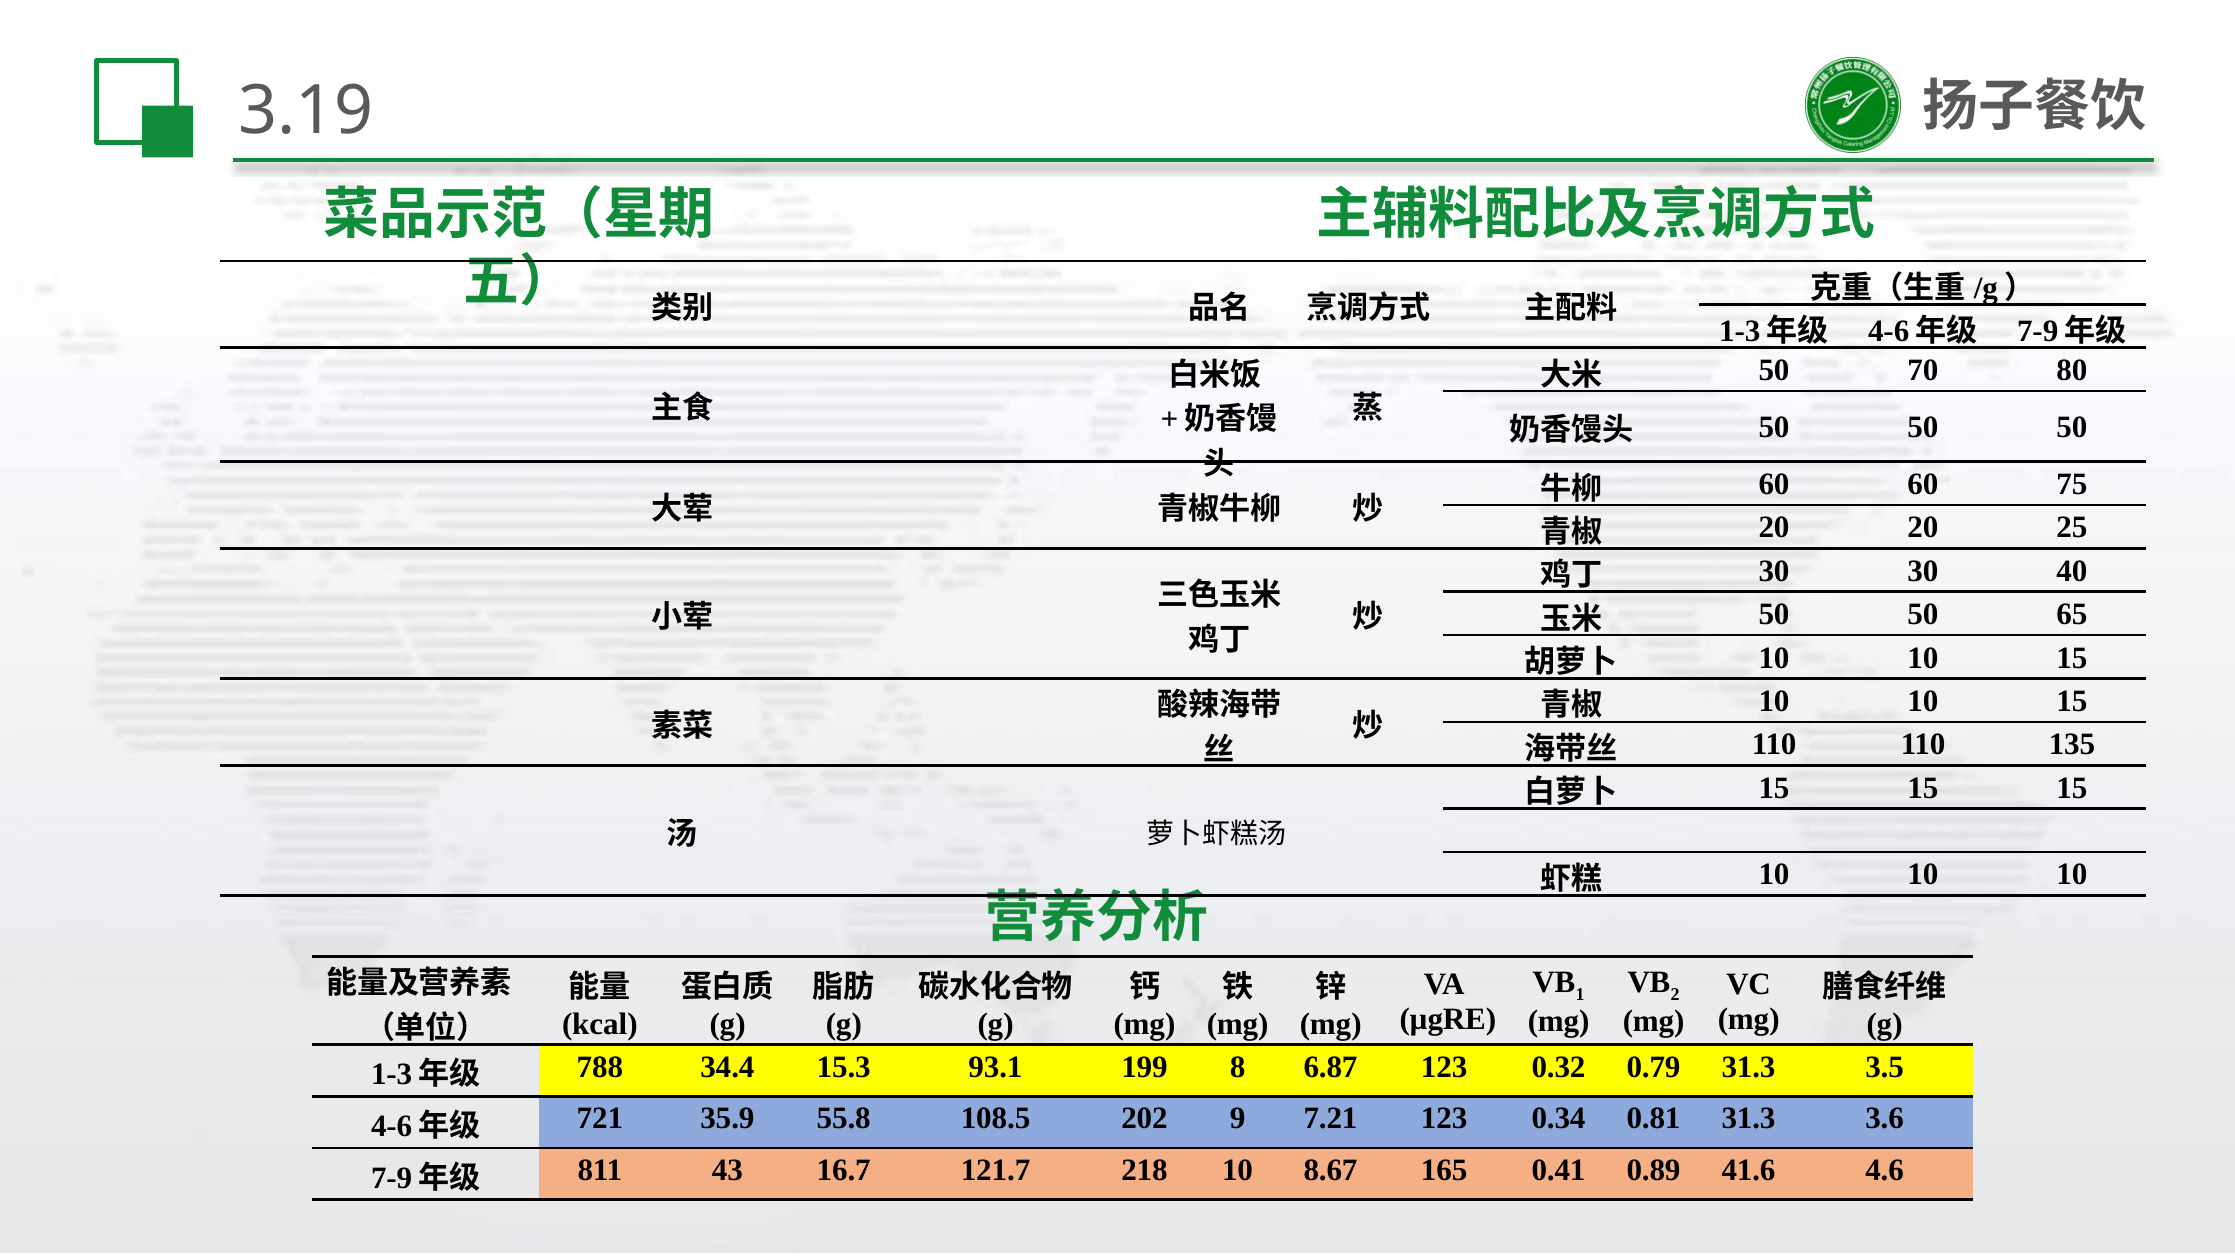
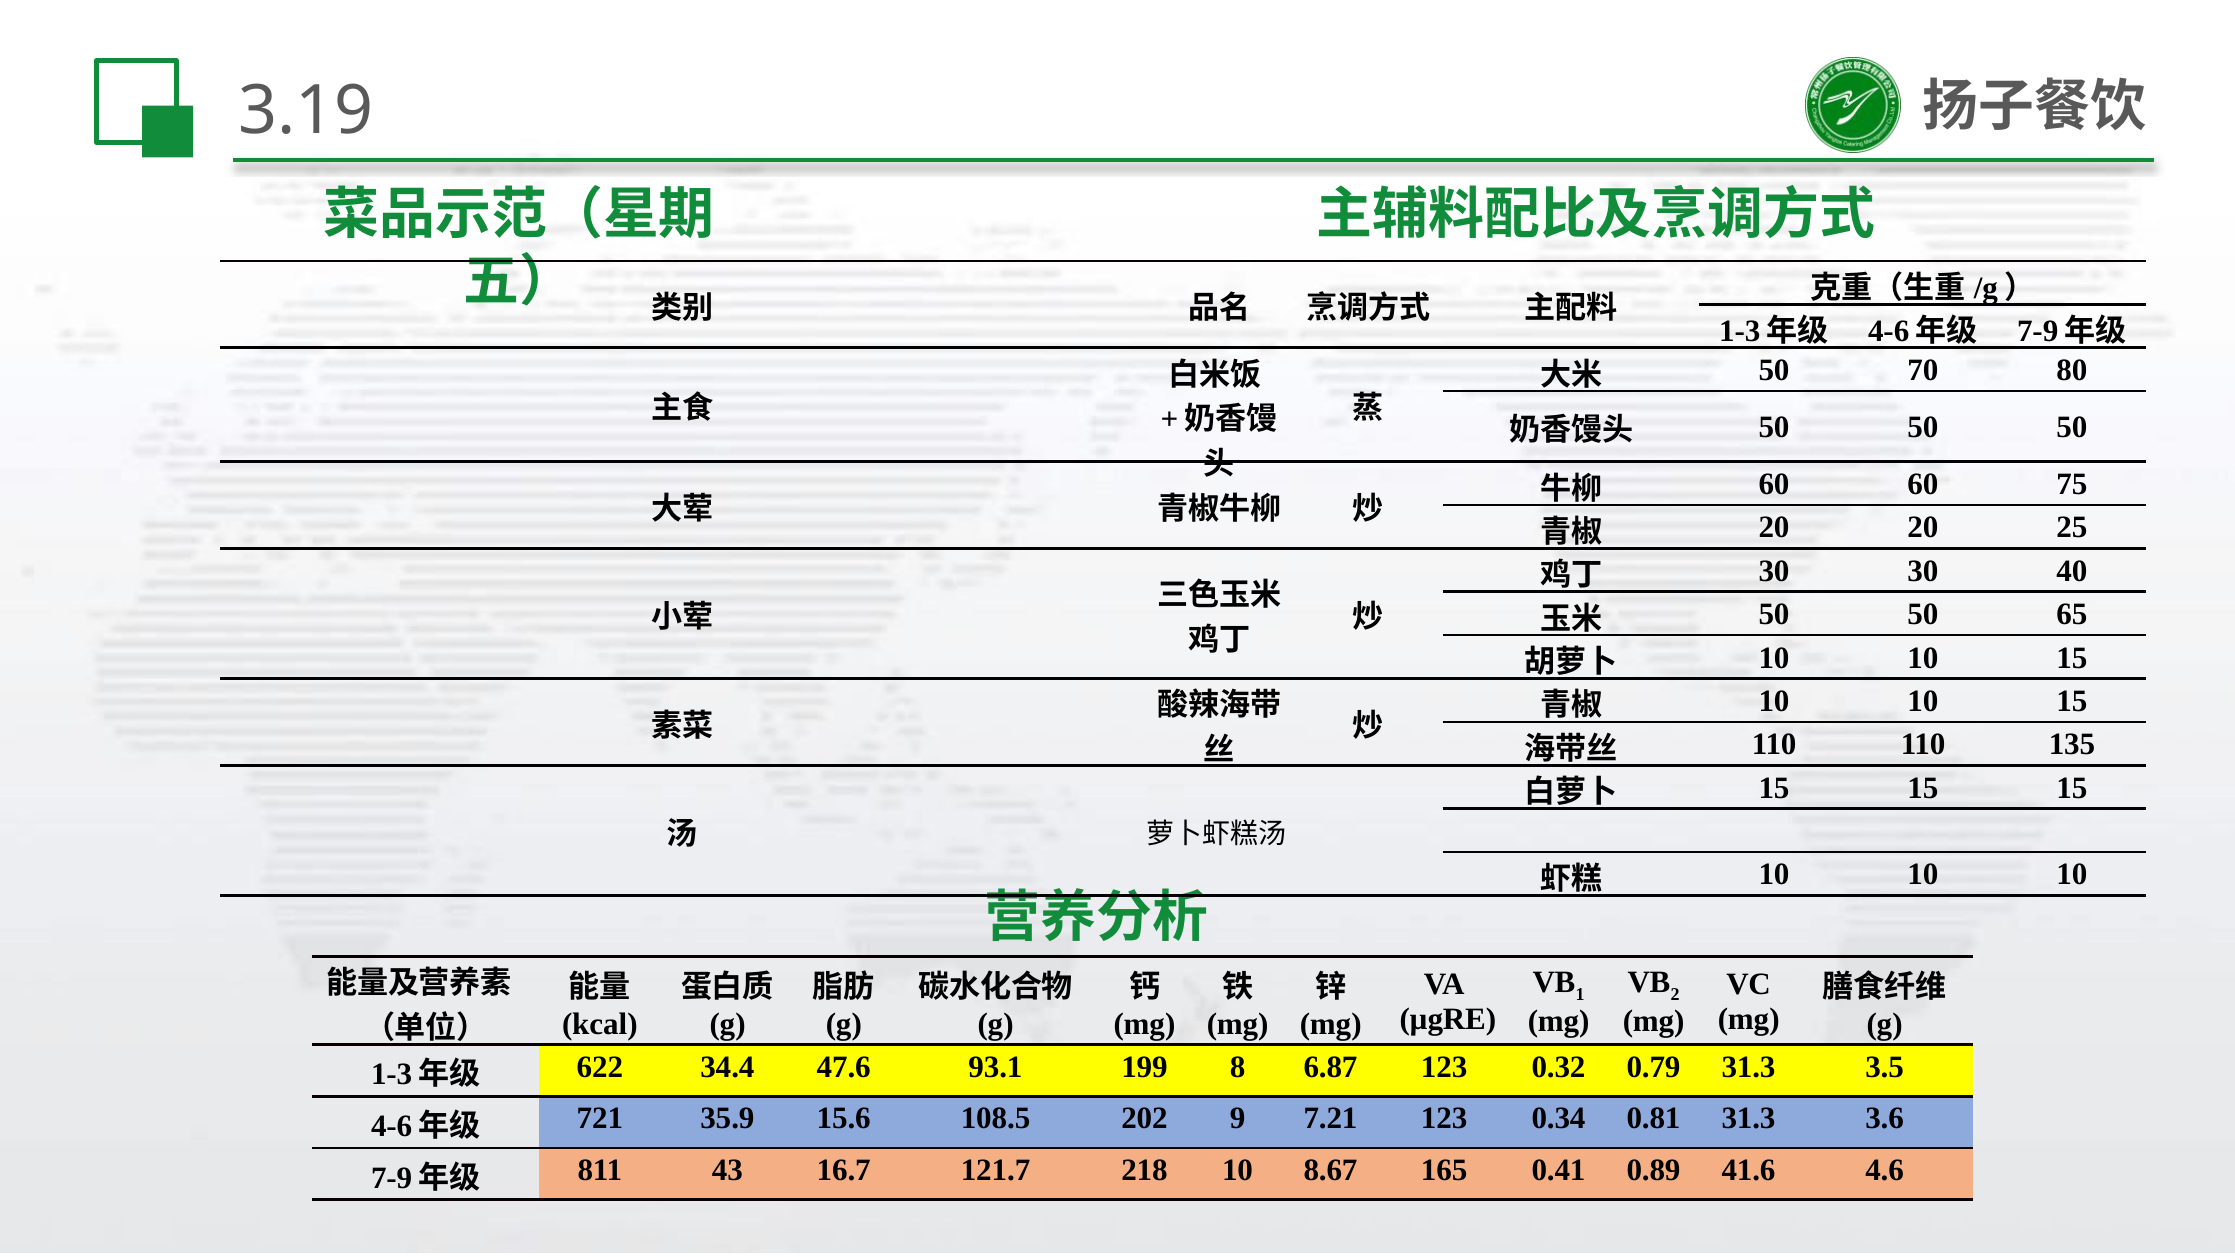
788: 788 -> 622 (600, 1067)
15.3: 15.3 -> 47.6 (844, 1067)
55.8: 55.8 -> 15.6 (844, 1119)
